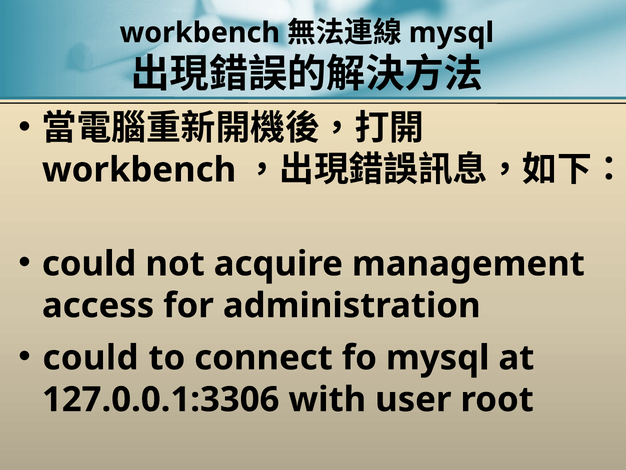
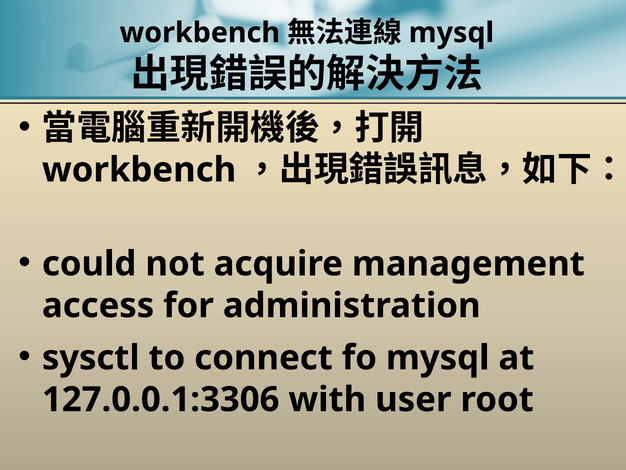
could: could -> sysctl (91, 357)
